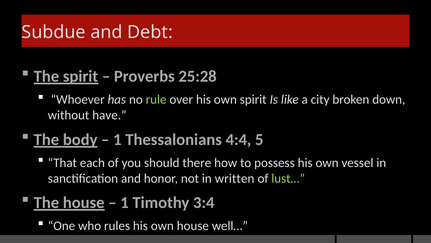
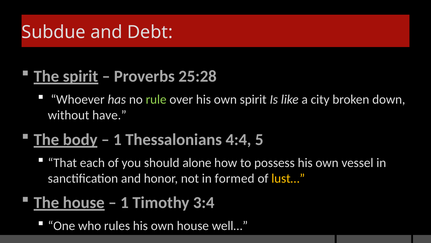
there: there -> alone (197, 162)
written: written -> formed (235, 178)
lust… colour: light green -> yellow (288, 178)
